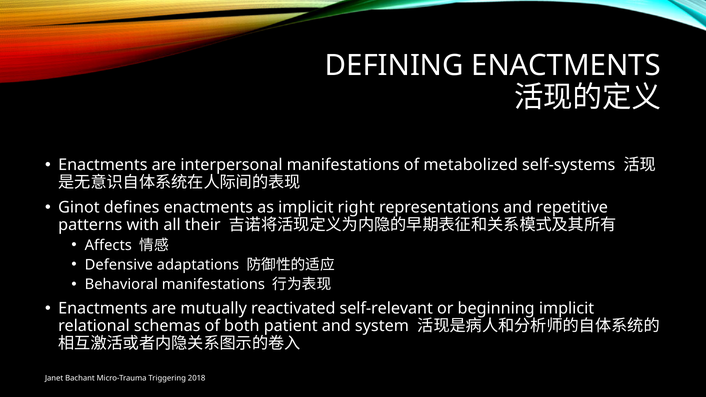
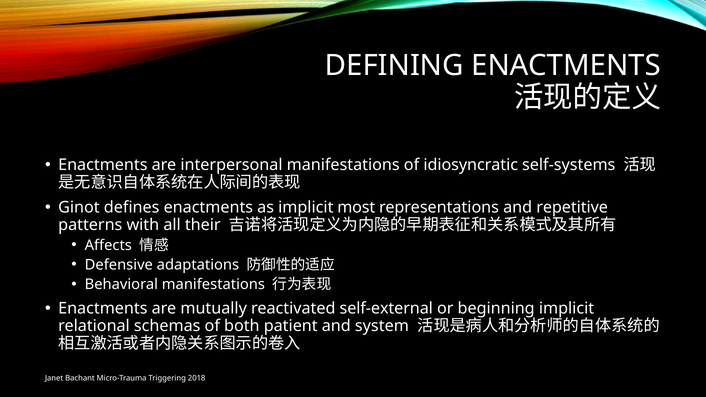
metabolized: metabolized -> idiosyncratic (471, 165)
right: right -> most (356, 207)
self-relevant: self-relevant -> self-external (386, 308)
